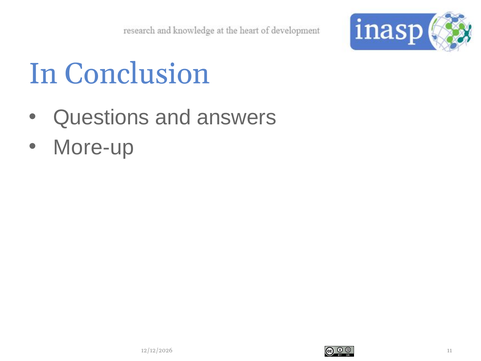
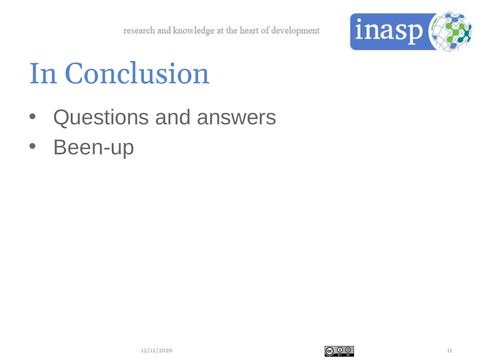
More-up: More-up -> Been-up (94, 147)
